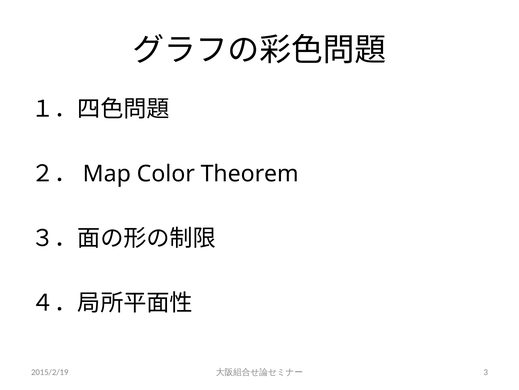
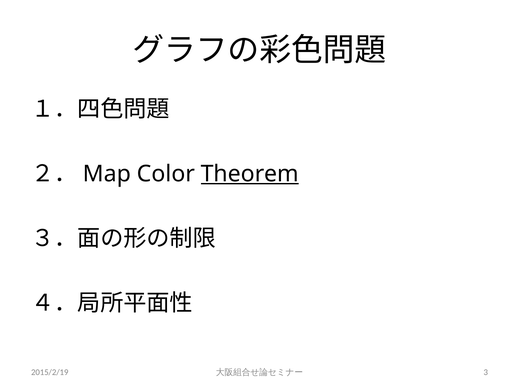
Theorem underline: none -> present (250, 173)
